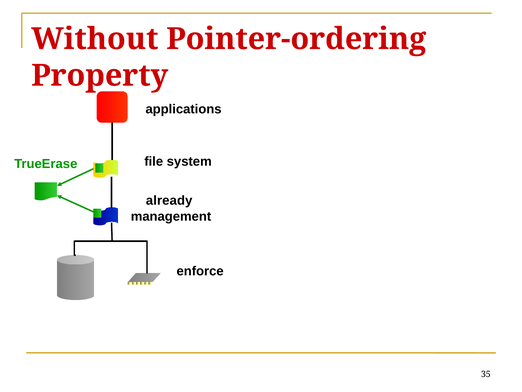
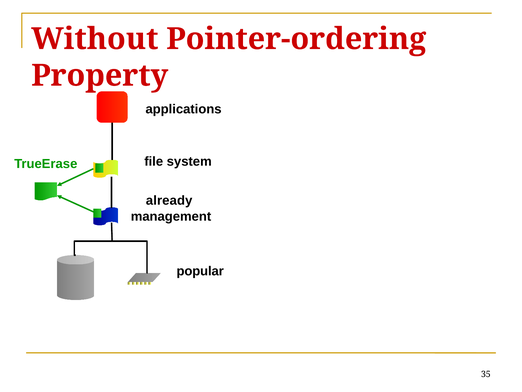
enforce: enforce -> popular (200, 271)
